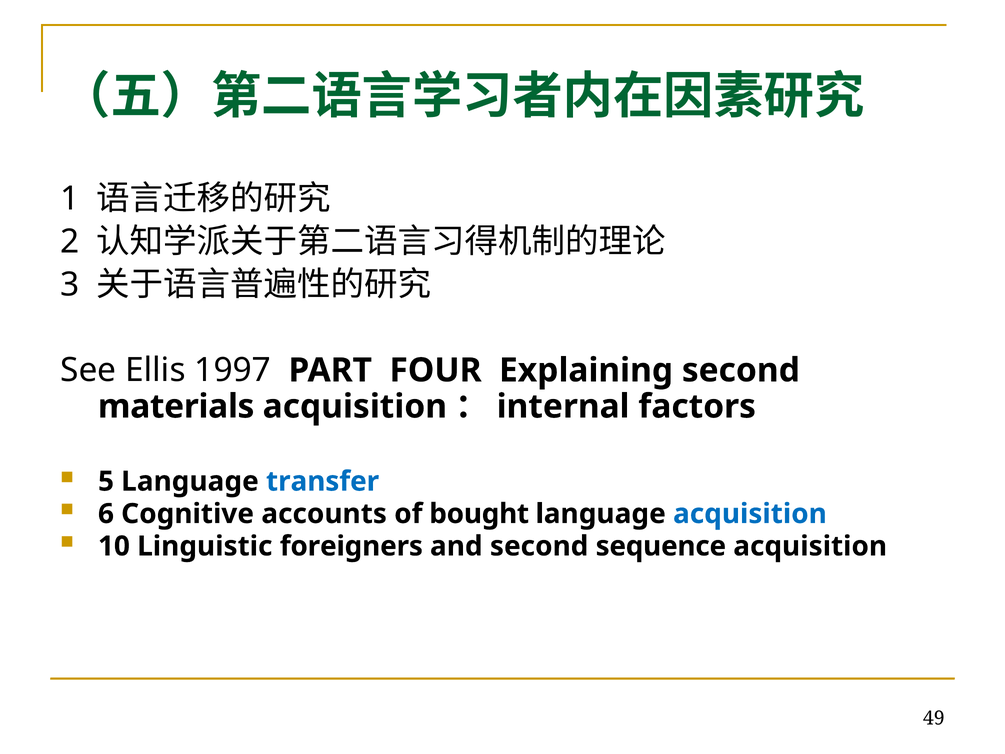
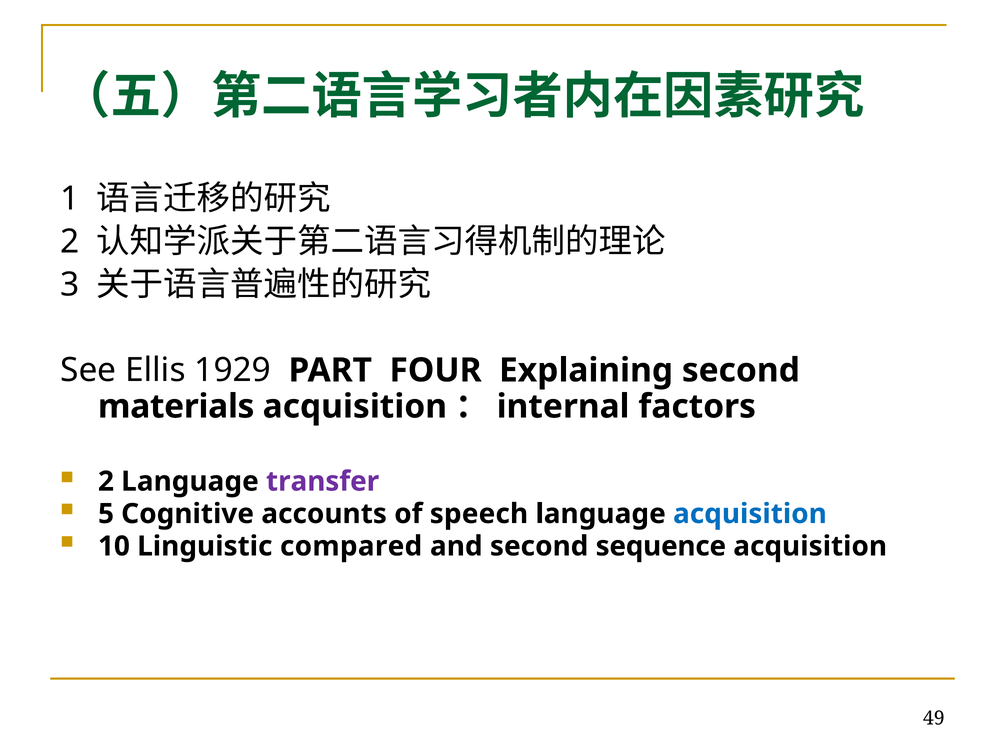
1997: 1997 -> 1929 (233, 370)
5: 5 -> 2 (106, 481)
transfer colour: blue -> purple (323, 481)
6: 6 -> 5 (106, 514)
bought: bought -> speech (479, 514)
foreigners: foreigners -> compared (351, 546)
